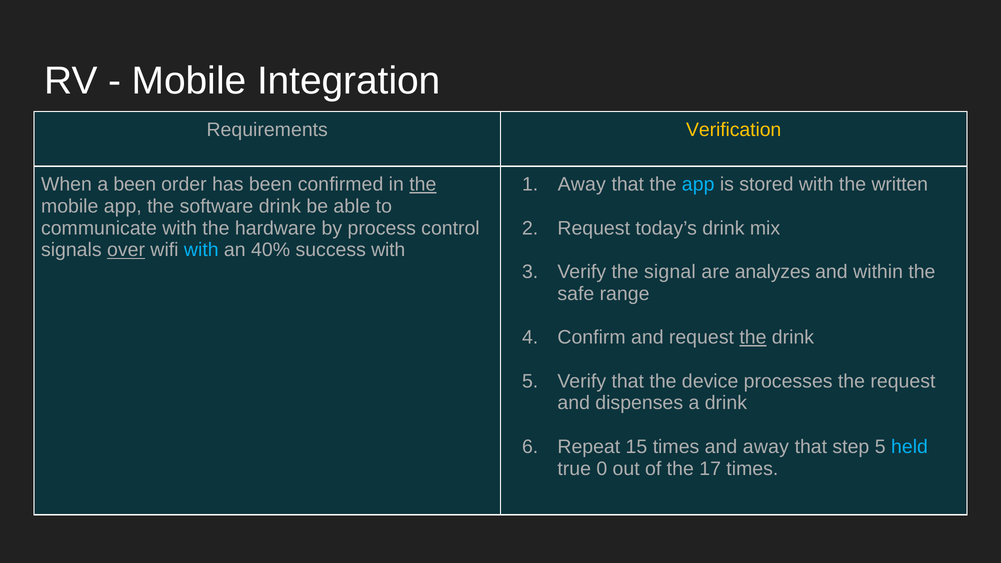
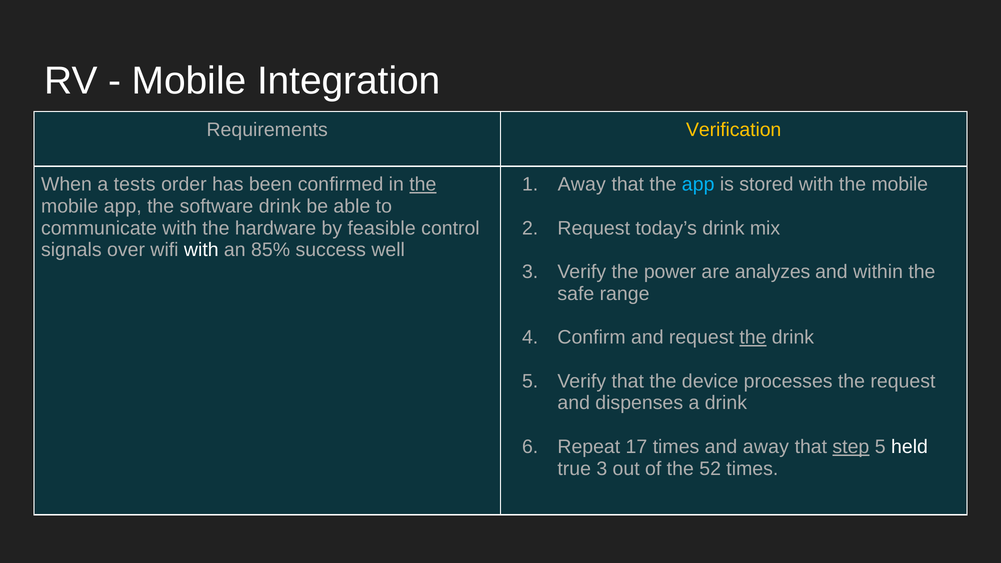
a been: been -> tests (135, 184)
with the written: written -> mobile (900, 184)
process: process -> feasible (382, 228)
over underline: present -> none (126, 250)
with colour: light blue -> white (201, 250)
40%: 40% -> 85% (271, 250)
success with: with -> well (388, 250)
signal: signal -> power (670, 272)
15: 15 -> 17 (636, 447)
step underline: none -> present (851, 447)
held colour: light blue -> white (910, 447)
true 0: 0 -> 3 (602, 469)
17: 17 -> 52 (710, 469)
